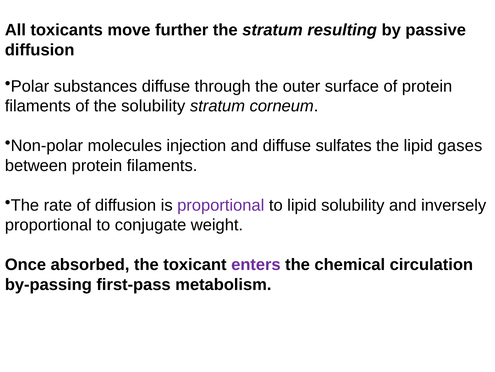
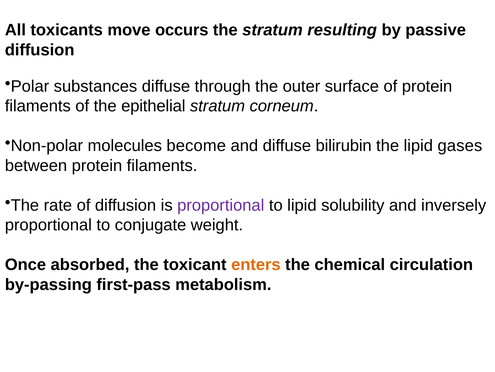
further: further -> occurs (182, 30)
the solubility: solubility -> epithelial (153, 106)
injection: injection -> become (196, 146)
sulfates: sulfates -> bilirubin (344, 146)
enters colour: purple -> orange (256, 264)
